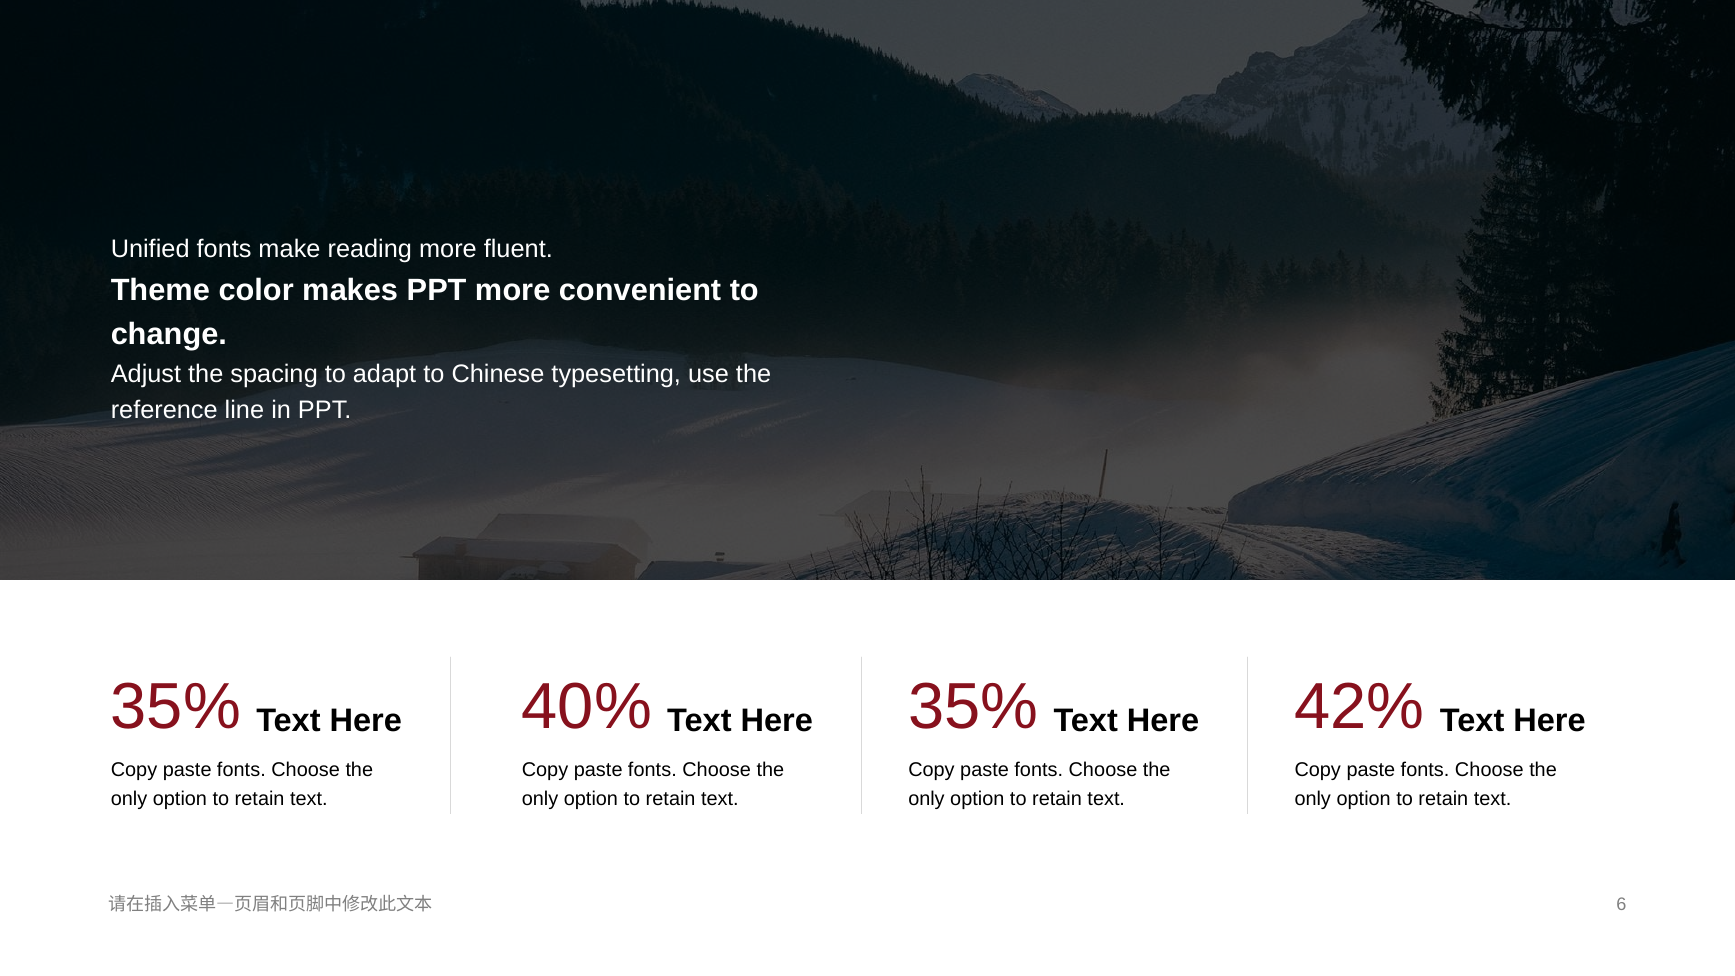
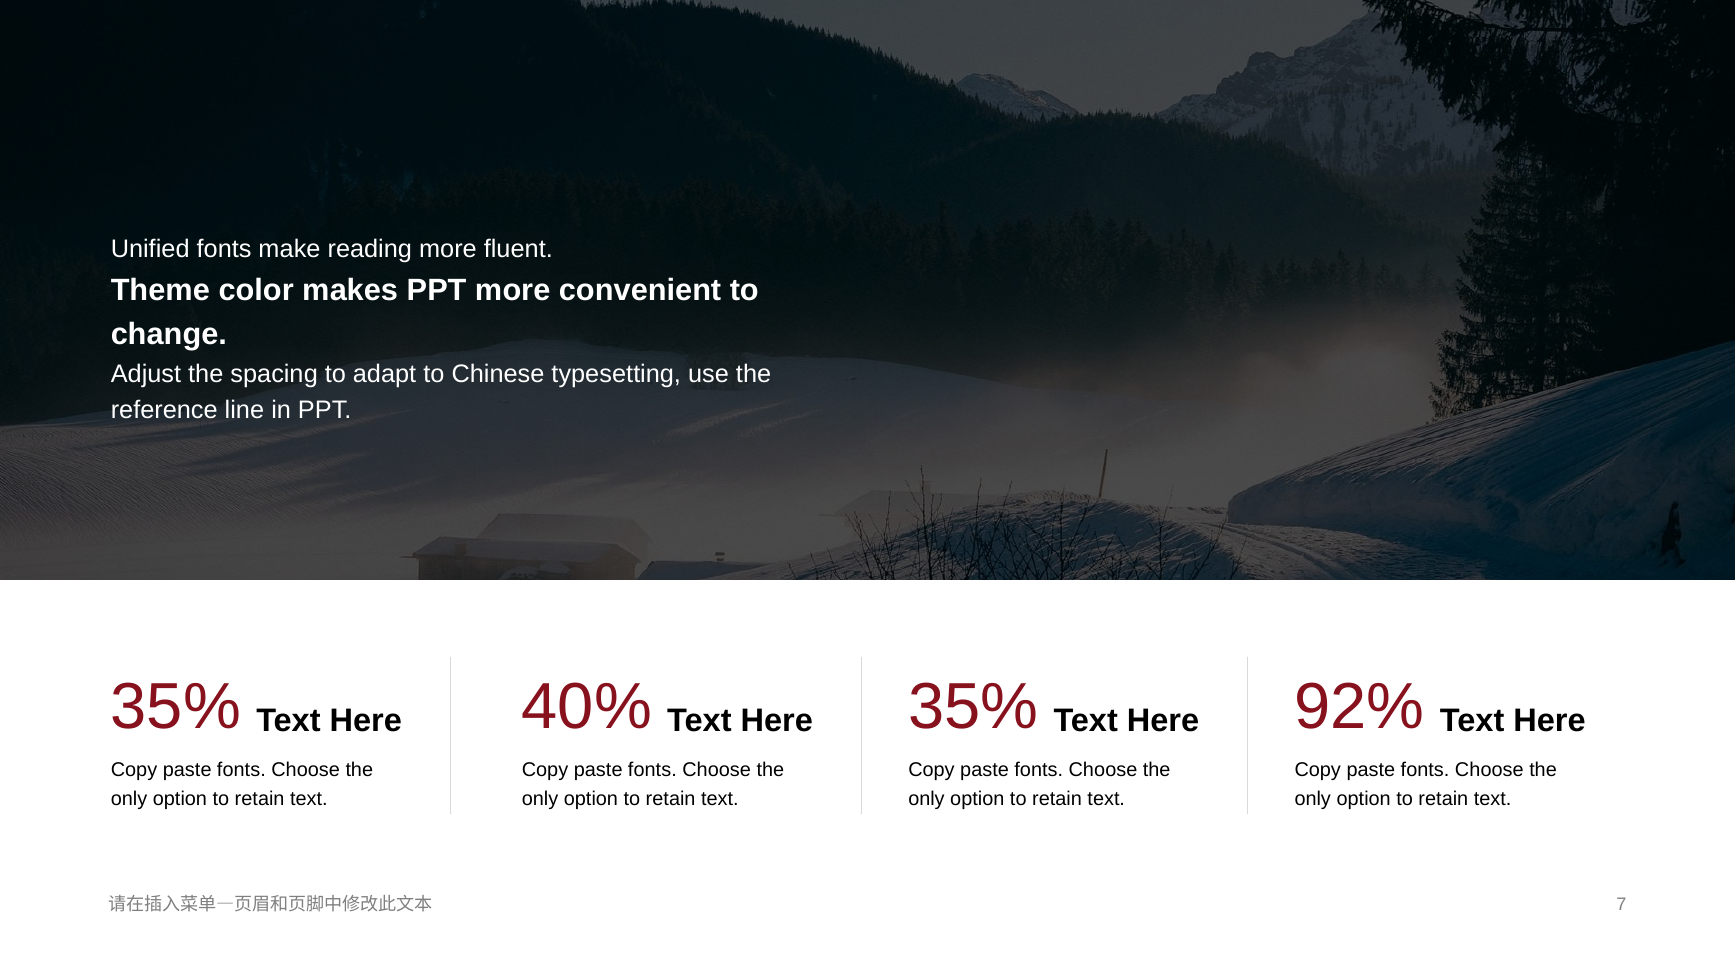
42%: 42% -> 92% (1360, 707)
6: 6 -> 7 (1621, 904)
